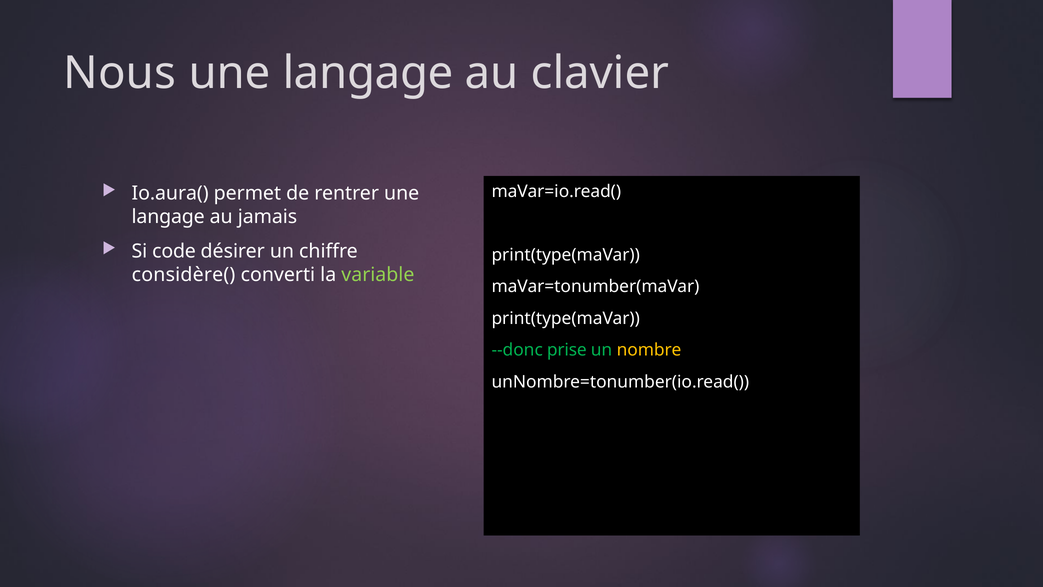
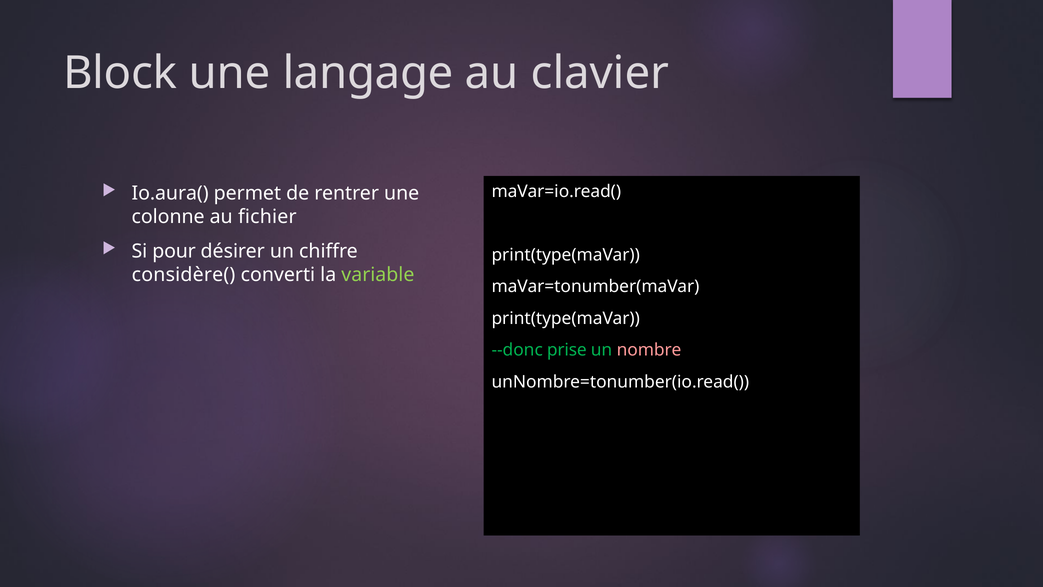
Nous: Nous -> Block (120, 73)
langage: langage -> colonne (168, 217)
jamais: jamais -> fichier (267, 217)
code: code -> pour (174, 251)
nombre colour: yellow -> pink (649, 350)
